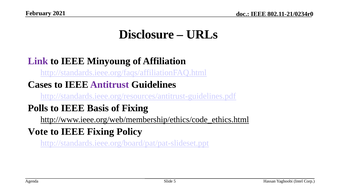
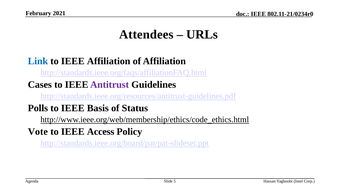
Disclosure: Disclosure -> Attendees (146, 35)
Link colour: purple -> blue (38, 61)
IEEE Minyoung: Minyoung -> Affiliation (109, 61)
of Fixing: Fixing -> Status (135, 108)
IEEE Fixing: Fixing -> Access (101, 132)
